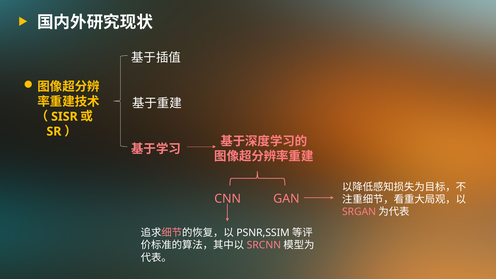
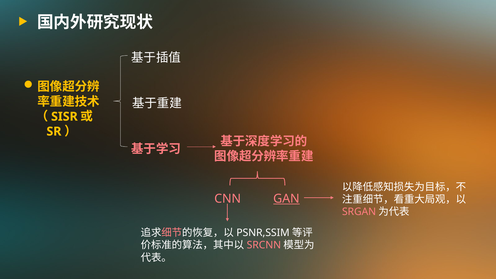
GAN underline: none -> present (286, 199)
